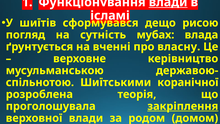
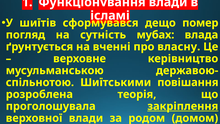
влади underline: present -> none (168, 2)
рисою: рисою -> помер (200, 23)
коранічної: коранічної -> повішання (188, 82)
